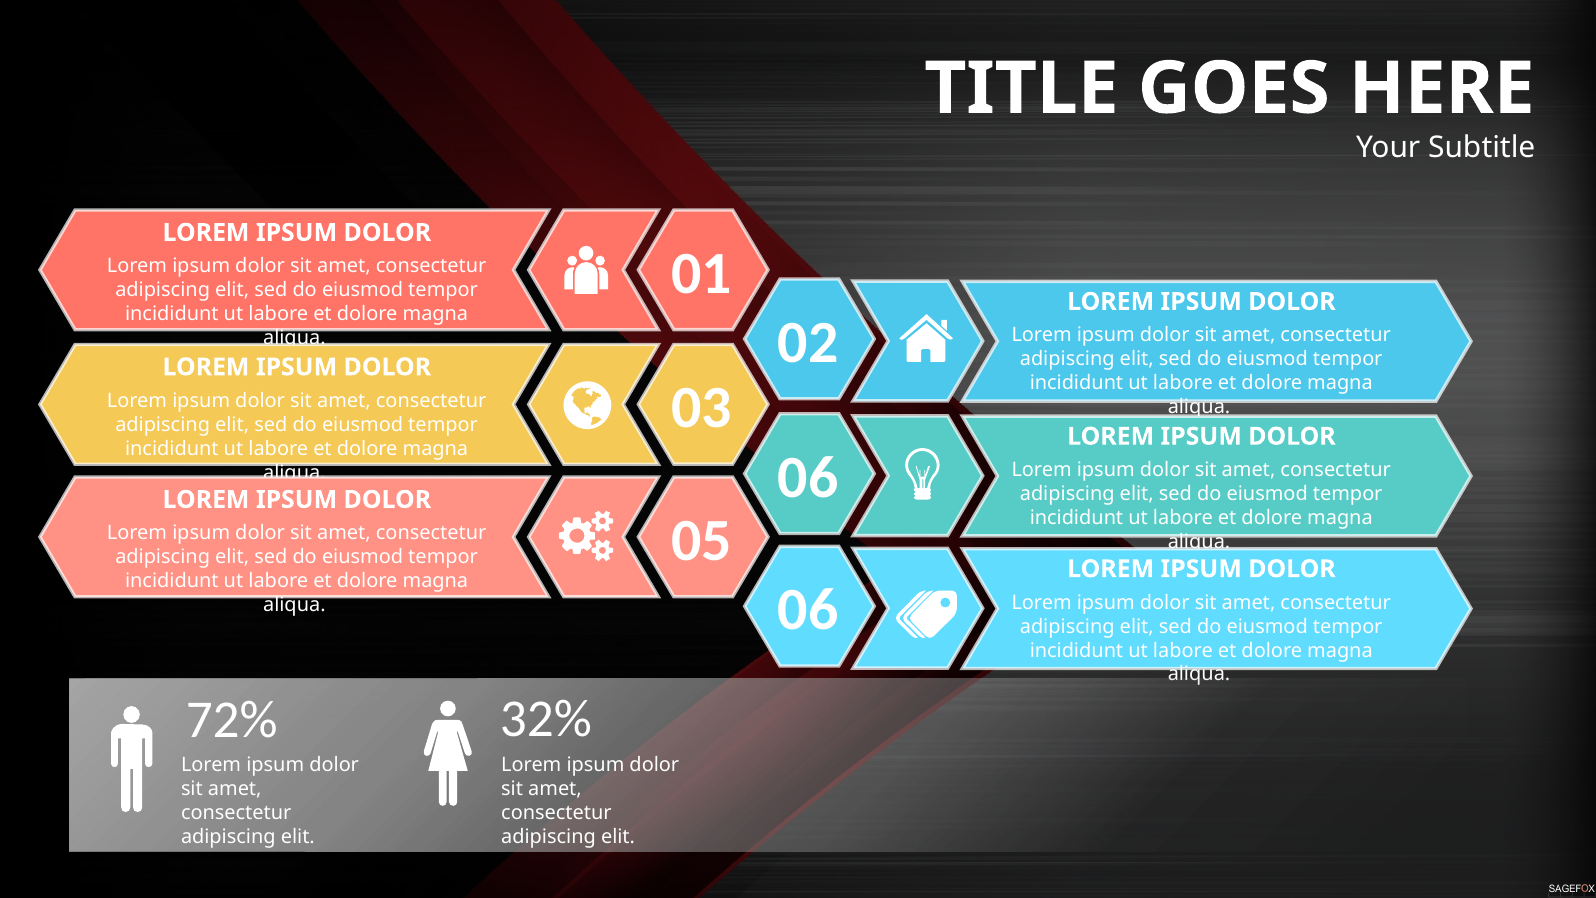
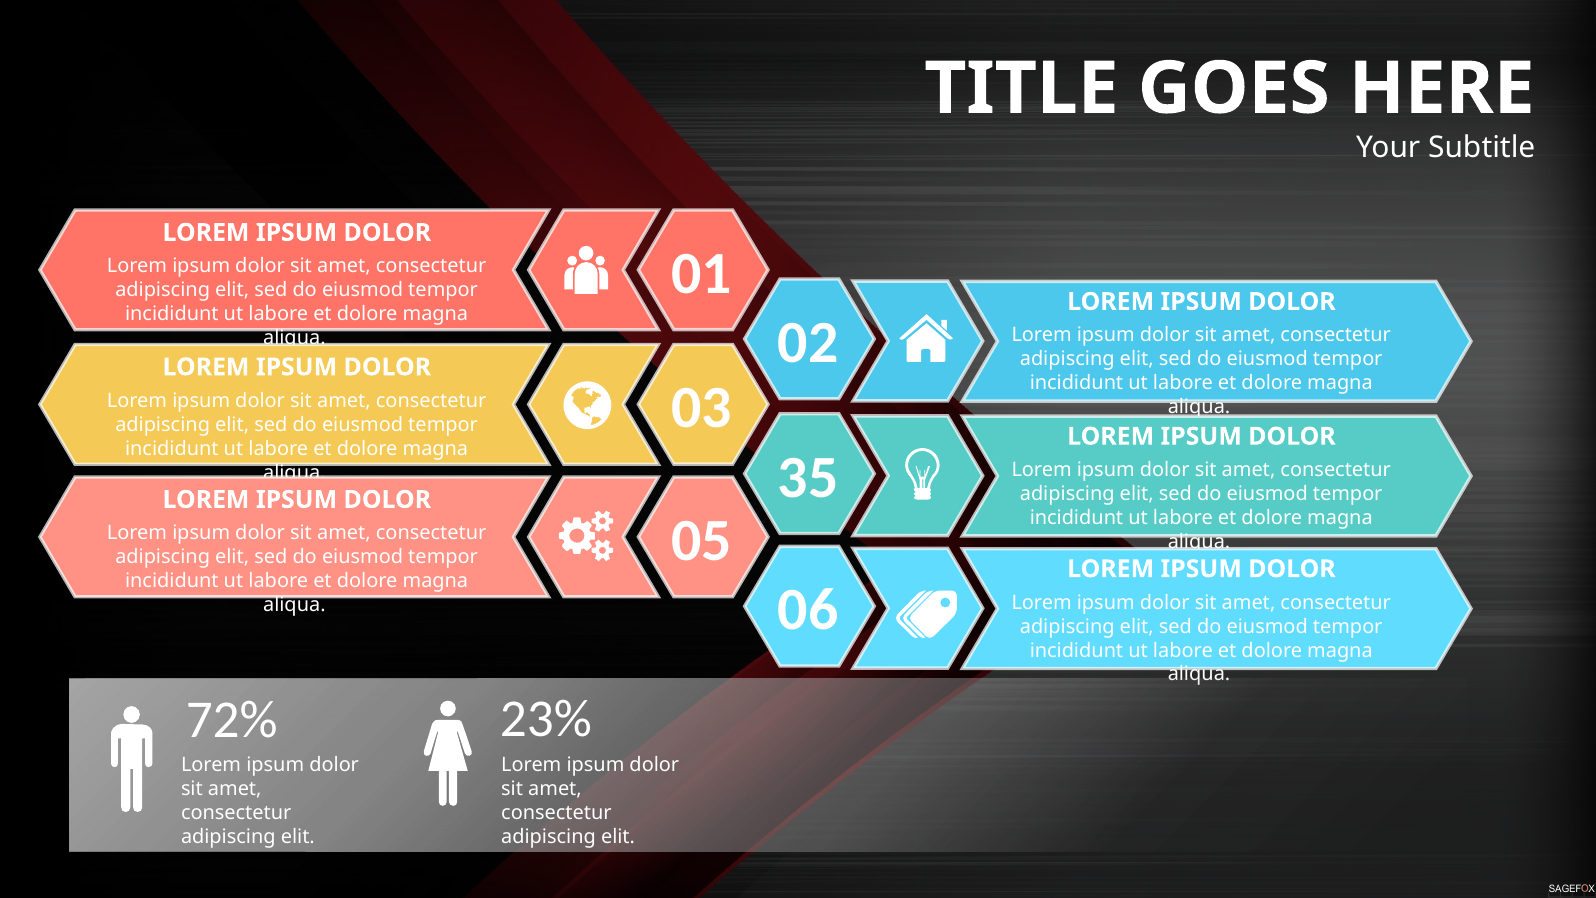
06: 06 -> 35 (808, 477)
32%: 32% -> 23% (546, 719)
